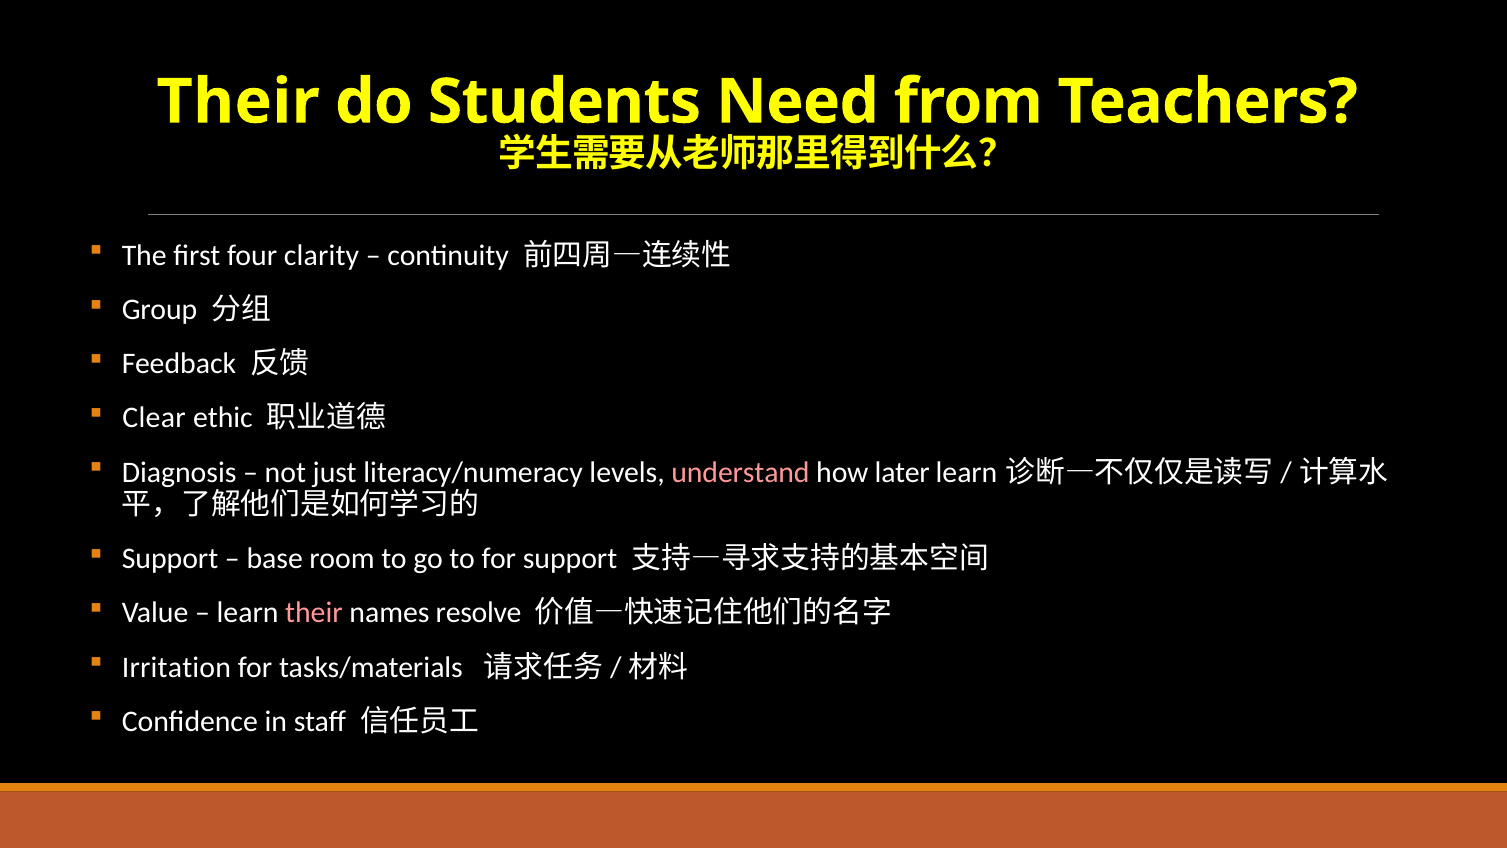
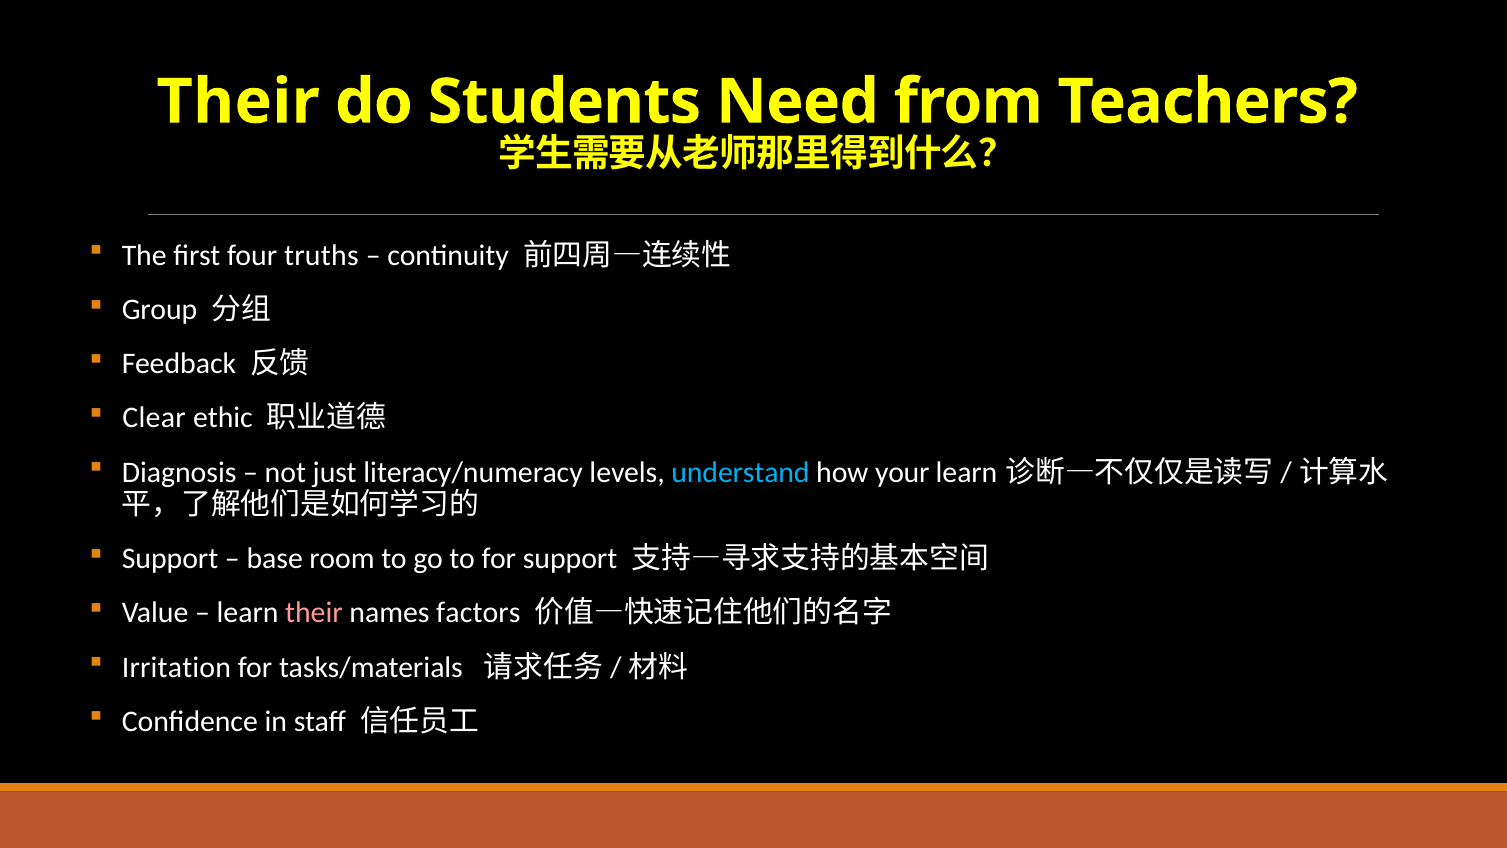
clarity: clarity -> truths (321, 255)
understand colour: pink -> light blue (741, 472)
later: later -> your (902, 472)
resolve: resolve -> factors (478, 613)
